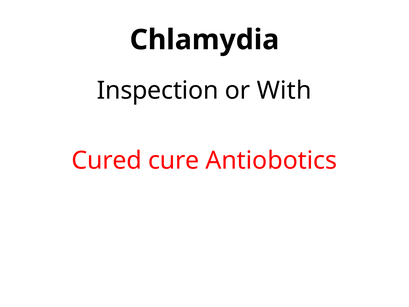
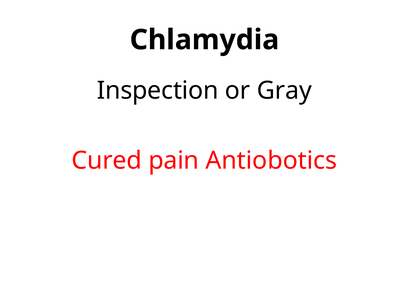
With: With -> Gray (284, 90)
cure: cure -> pain (174, 160)
